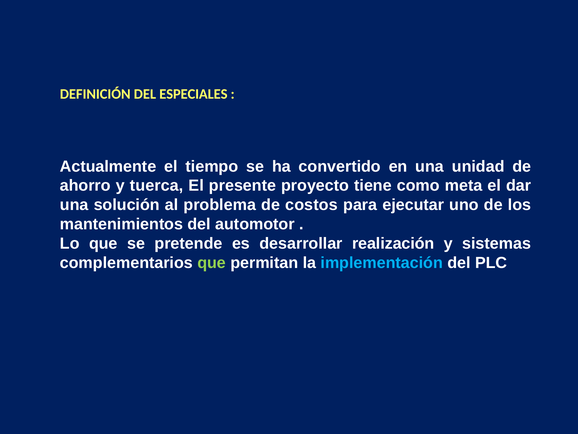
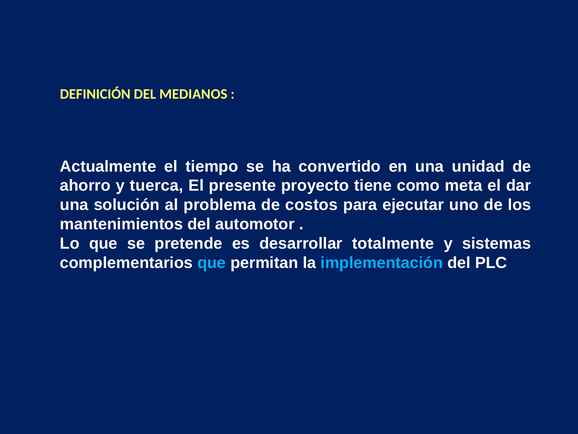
ESPECIALES: ESPECIALES -> MEDIANOS (193, 94)
realización: realización -> totalmente (393, 243)
que colour: light green -> light blue (212, 263)
